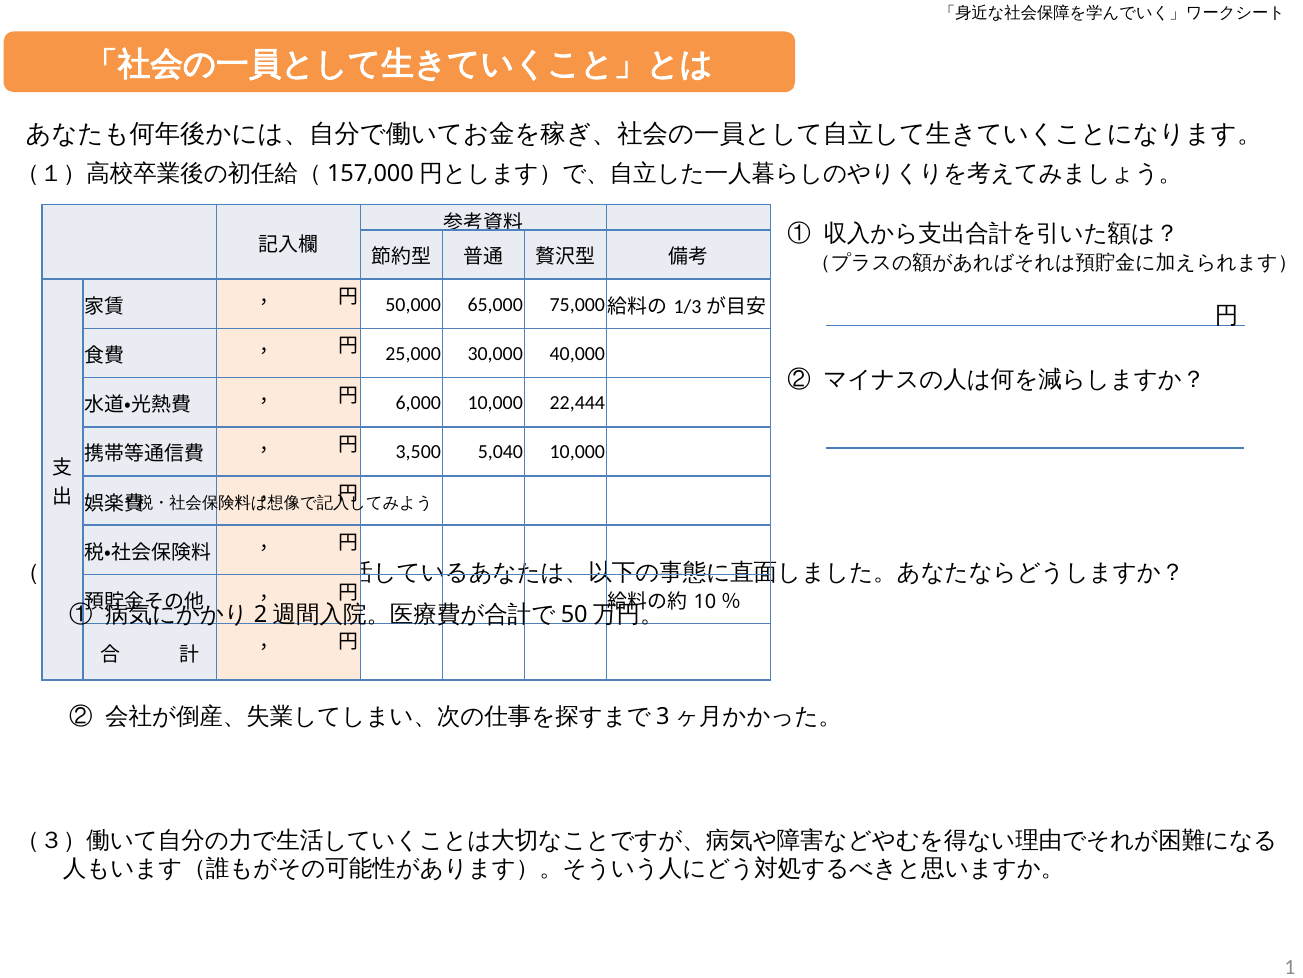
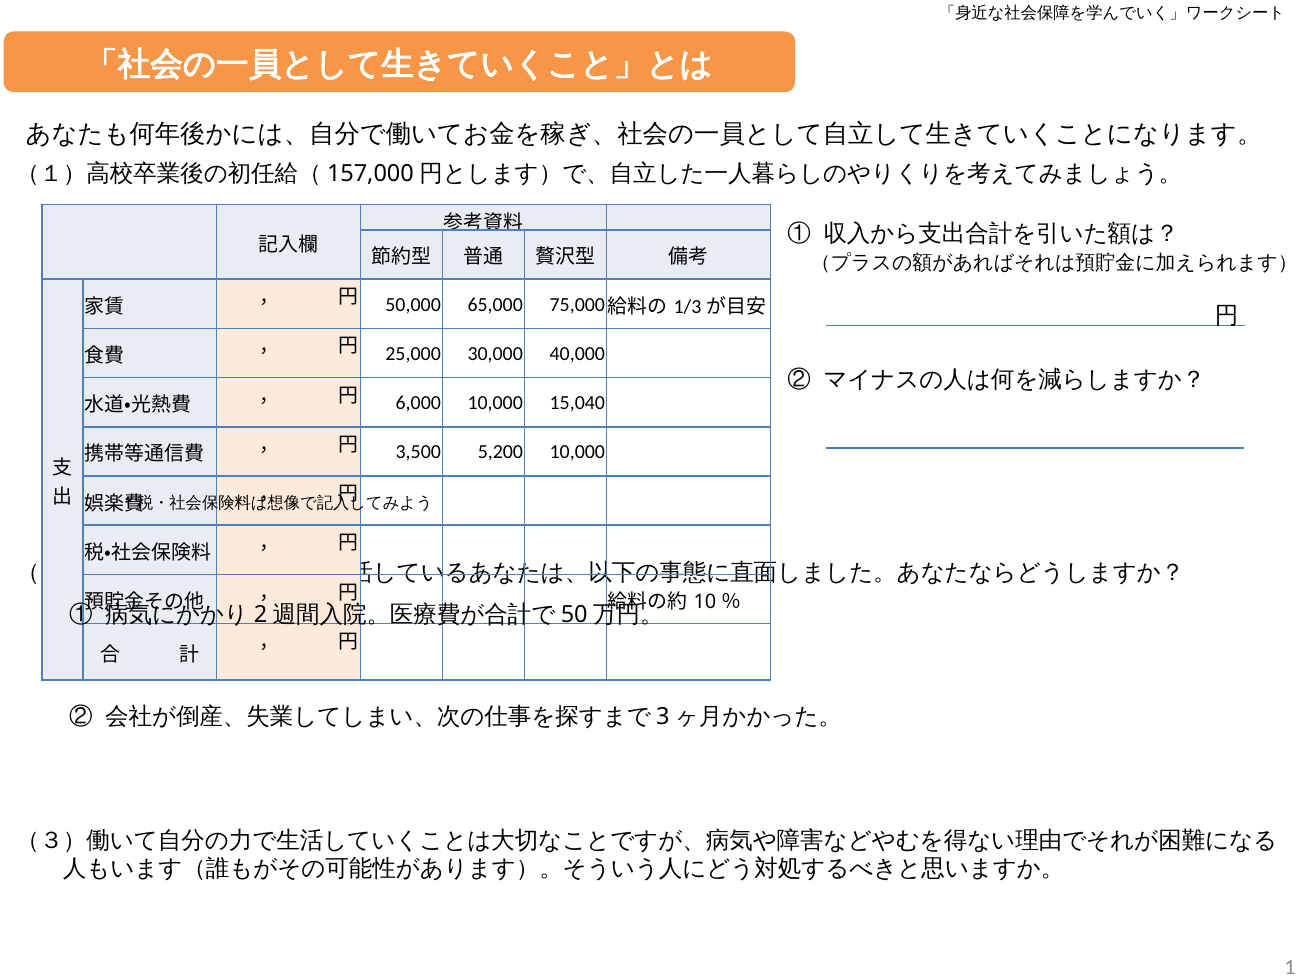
22,444: 22,444 -> 15,040 (577, 403)
5,040: 5,040 -> 5,200 (500, 452)
